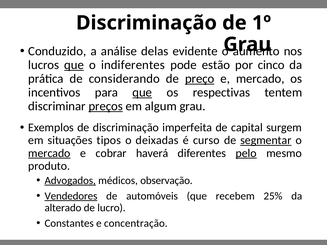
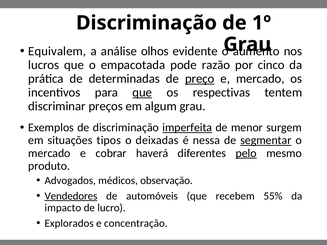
Conduzido: Conduzido -> Equivalem (57, 51)
delas: delas -> olhos (155, 51)
que underline: present -> none (74, 65)
indiferentes: indiferentes -> empacotada (133, 65)
estão: estão -> razão (216, 65)
considerando: considerando -> determinadas (124, 79)
preços underline: present -> none (106, 106)
imperfeita underline: none -> present (187, 128)
capital: capital -> menor (247, 128)
curso: curso -> nessa (206, 140)
mercado underline: present -> none (49, 153)
Advogados underline: present -> none (70, 181)
25%: 25% -> 55% (273, 196)
alterado: alterado -> impacto (63, 208)
Constantes: Constantes -> Explorados (69, 224)
